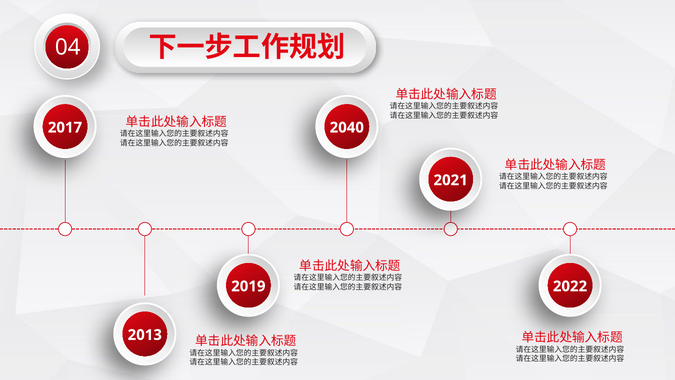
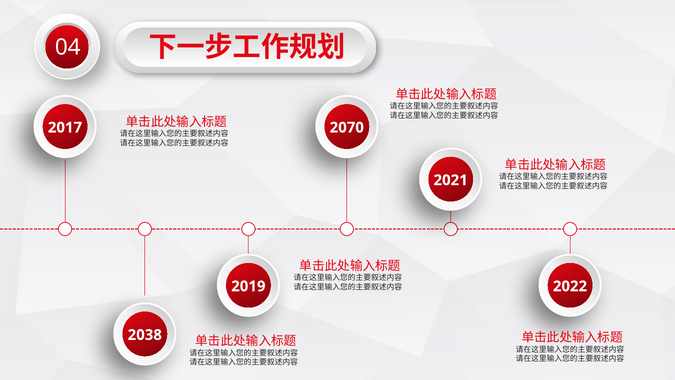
2040: 2040 -> 2070 (347, 127)
2013: 2013 -> 2038 (145, 335)
